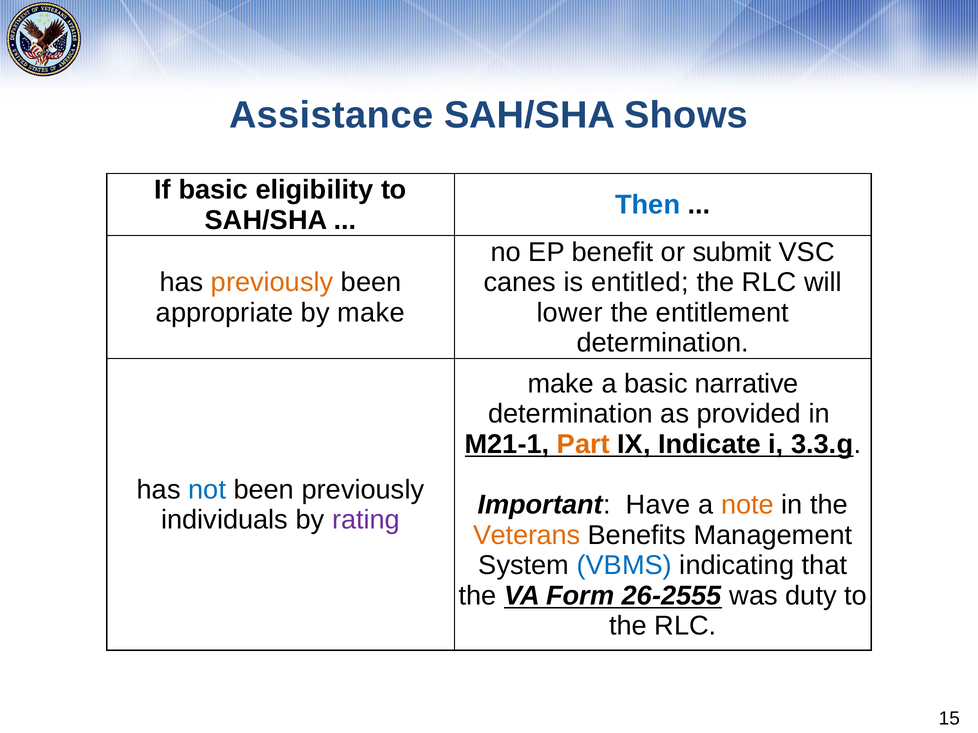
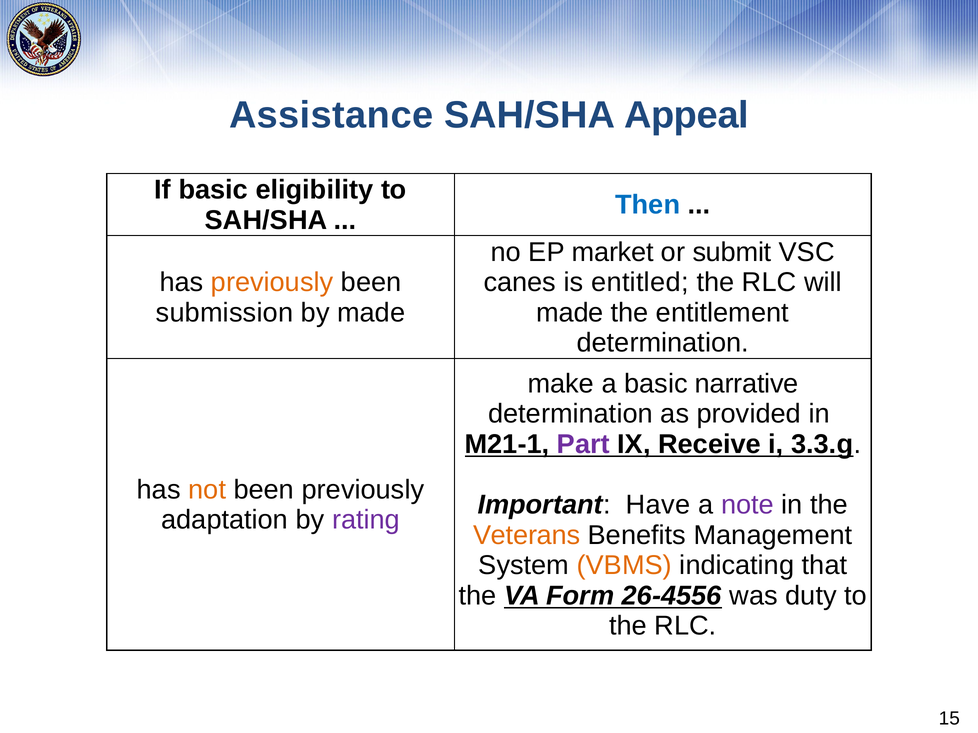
Shows: Shows -> Appeal (686, 115)
benefit: benefit -> market (613, 252)
appropriate: appropriate -> submission (225, 313)
by make: make -> made (371, 313)
lower: lower -> made (570, 313)
Part colour: orange -> purple (583, 445)
Indicate: Indicate -> Receive (710, 445)
not colour: blue -> orange (207, 490)
note colour: orange -> purple (747, 505)
individuals: individuals -> adaptation (225, 520)
VBMS colour: blue -> orange (624, 566)
26-2555: 26-2555 -> 26-4556 (672, 596)
